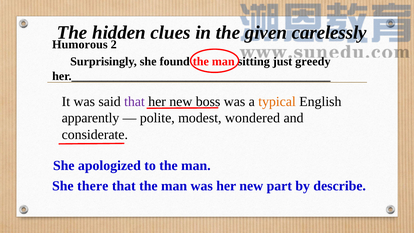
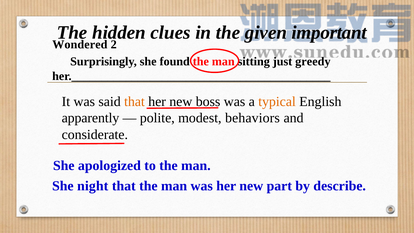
carelessly: carelessly -> important (329, 32)
Humorous: Humorous -> Wondered (80, 45)
that colour: purple -> orange (134, 101)
wondered: wondered -> behaviors (252, 118)
there: there -> night (93, 186)
